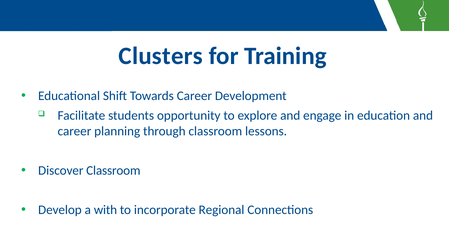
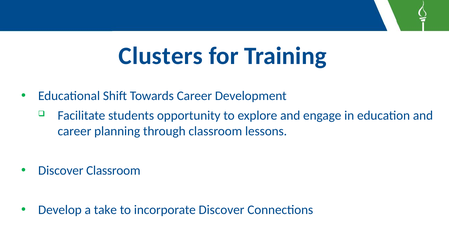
with: with -> take (105, 210)
incorporate Regional: Regional -> Discover (221, 210)
